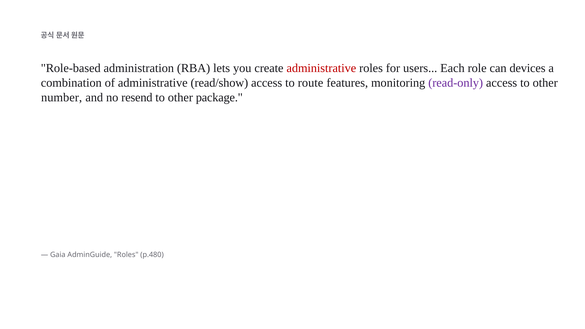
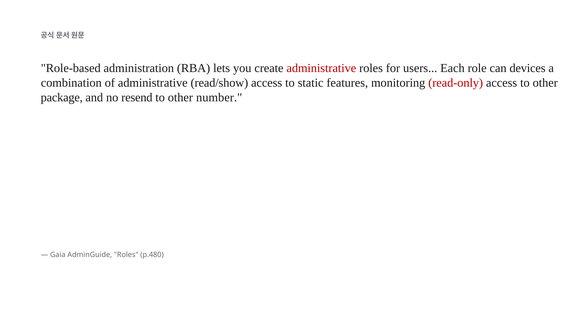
route: route -> static (311, 83)
read-only colour: purple -> red (456, 83)
number: number -> package (62, 97)
package: package -> number (219, 97)
